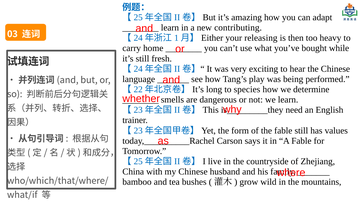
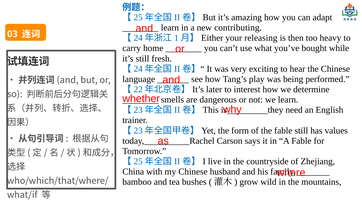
long: long -> later (214, 90)
species: species -> interest (247, 90)
